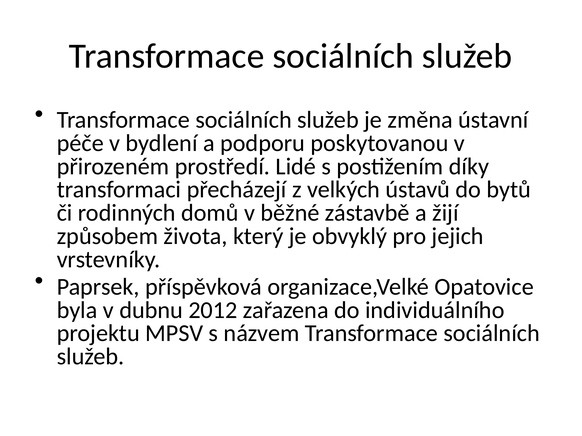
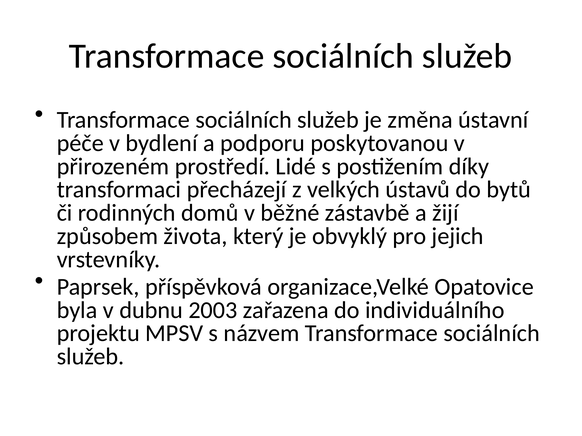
2012: 2012 -> 2003 (213, 310)
